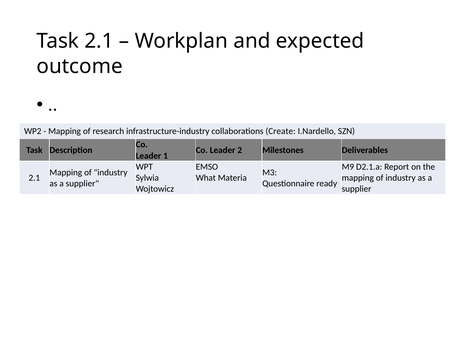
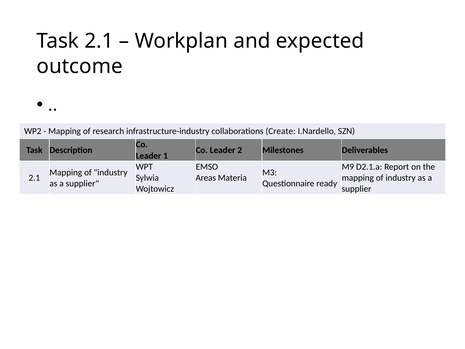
What: What -> Areas (206, 178)
